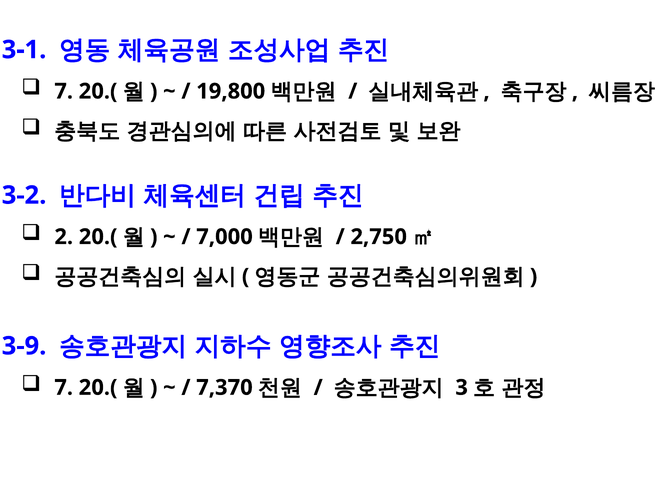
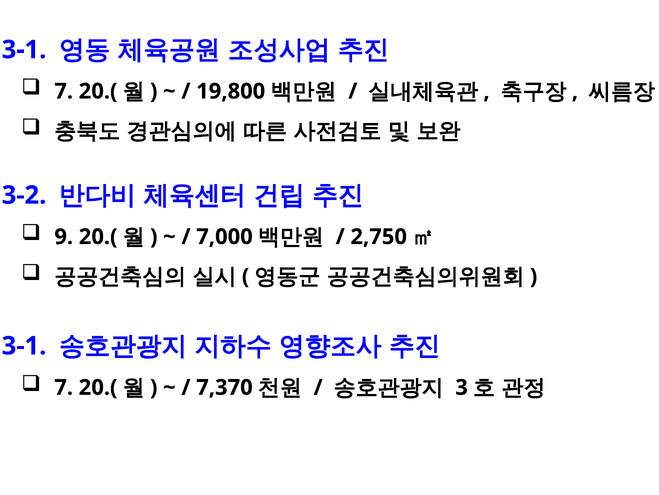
2: 2 -> 9 (64, 236)
3-9: 3-9 -> 3-1 (24, 345)
